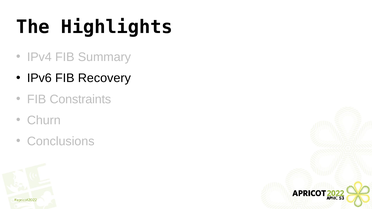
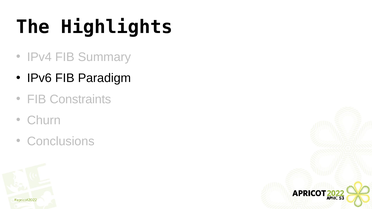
Recovery: Recovery -> Paradigm (104, 78)
